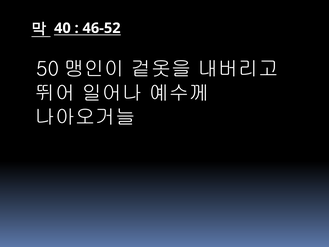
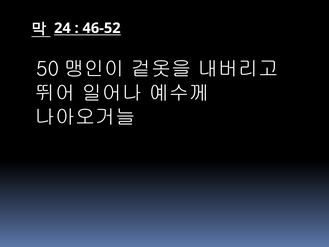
40: 40 -> 24 (62, 28)
